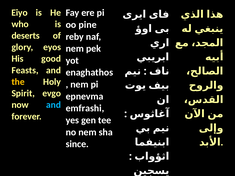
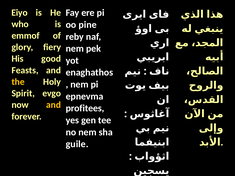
deserts: deserts -> emmof (26, 36)
eyos: eyos -> fiery (52, 47)
and colour: light blue -> yellow (54, 105)
emfrashi: emfrashi -> profitees (85, 108)
since: since -> guile (77, 144)
